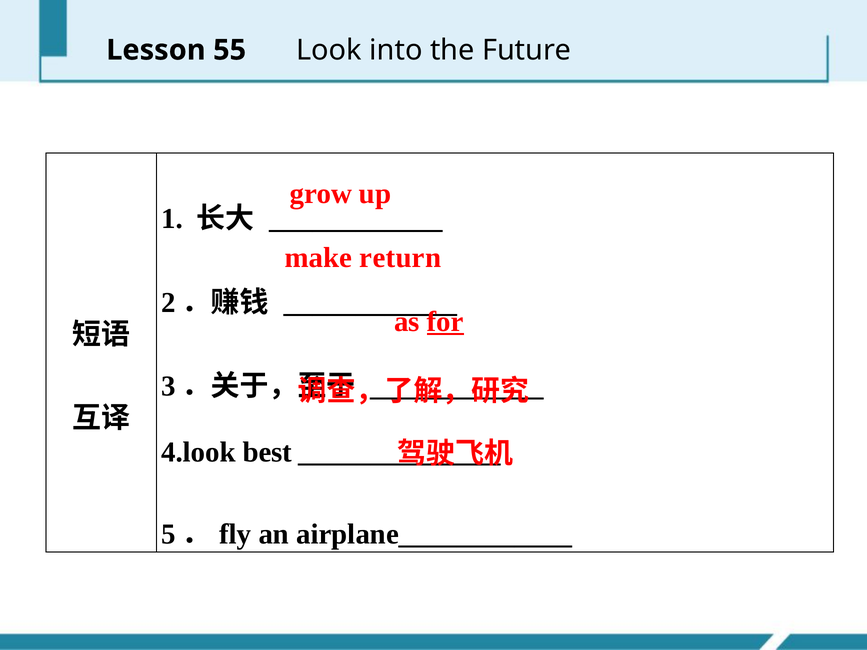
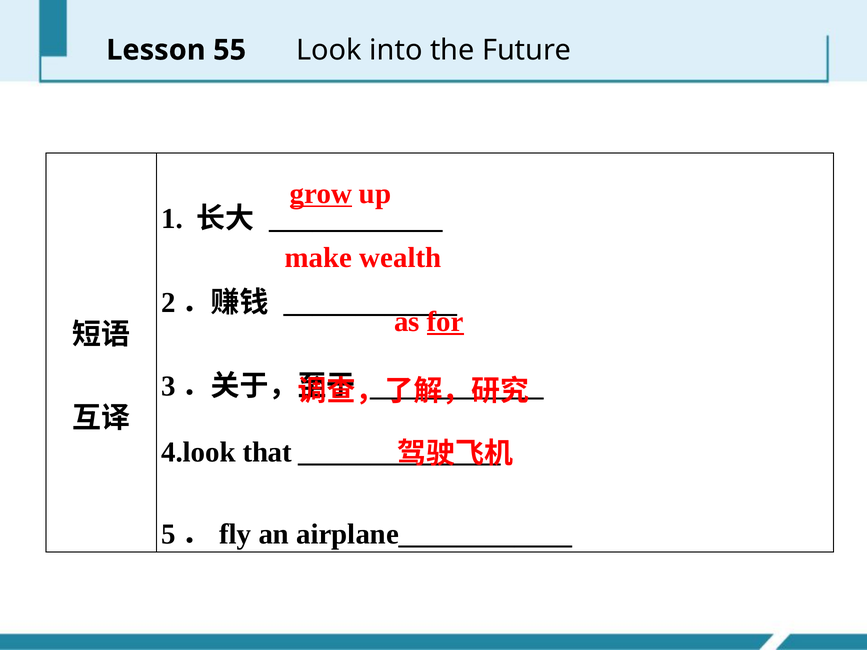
grow underline: none -> present (321, 194)
return: return -> wealth (400, 258)
best: best -> that (267, 453)
